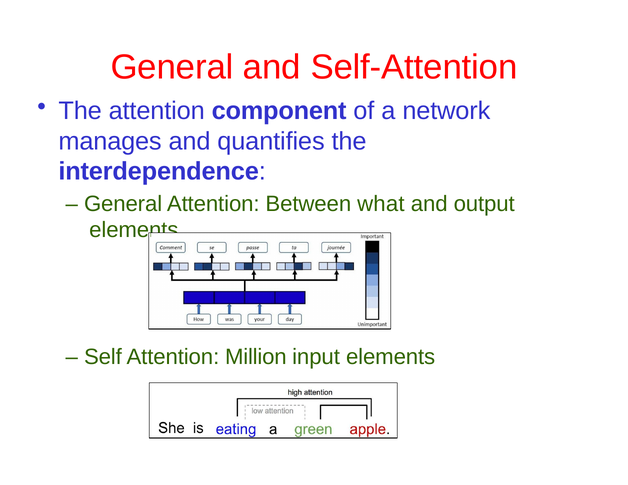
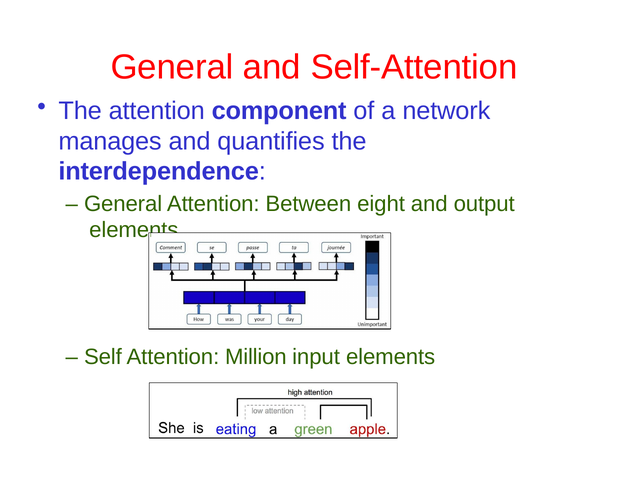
what: what -> eight (381, 204)
